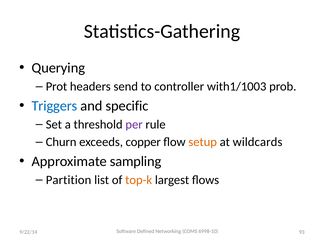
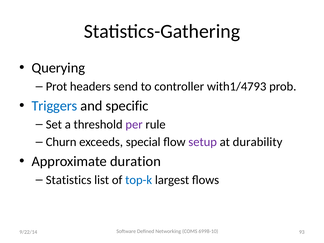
with1/1003: with1/1003 -> with1/4793 (237, 87)
copper: copper -> special (143, 142)
setup colour: orange -> purple (203, 142)
wildcards: wildcards -> durability (258, 142)
sampling: sampling -> duration (135, 161)
Partition: Partition -> Statistics (69, 180)
top-k colour: orange -> blue (139, 180)
